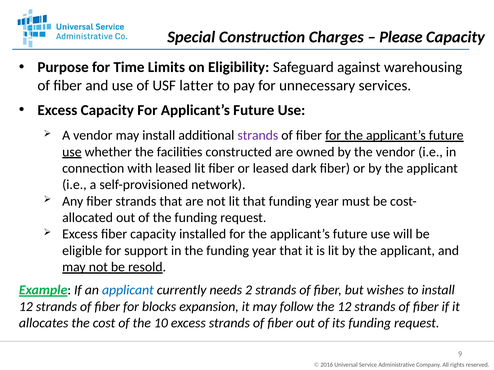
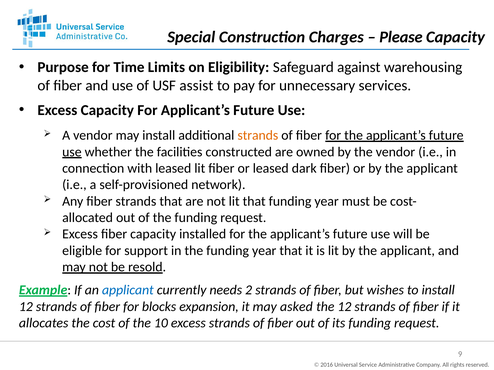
latter: latter -> assist (196, 85)
strands colour: purple -> orange (258, 136)
follow: follow -> asked (296, 307)
